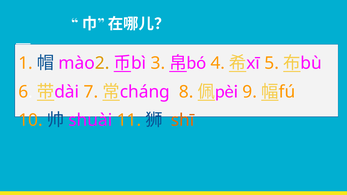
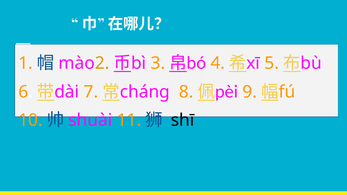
shī colour: orange -> black (183, 120)
